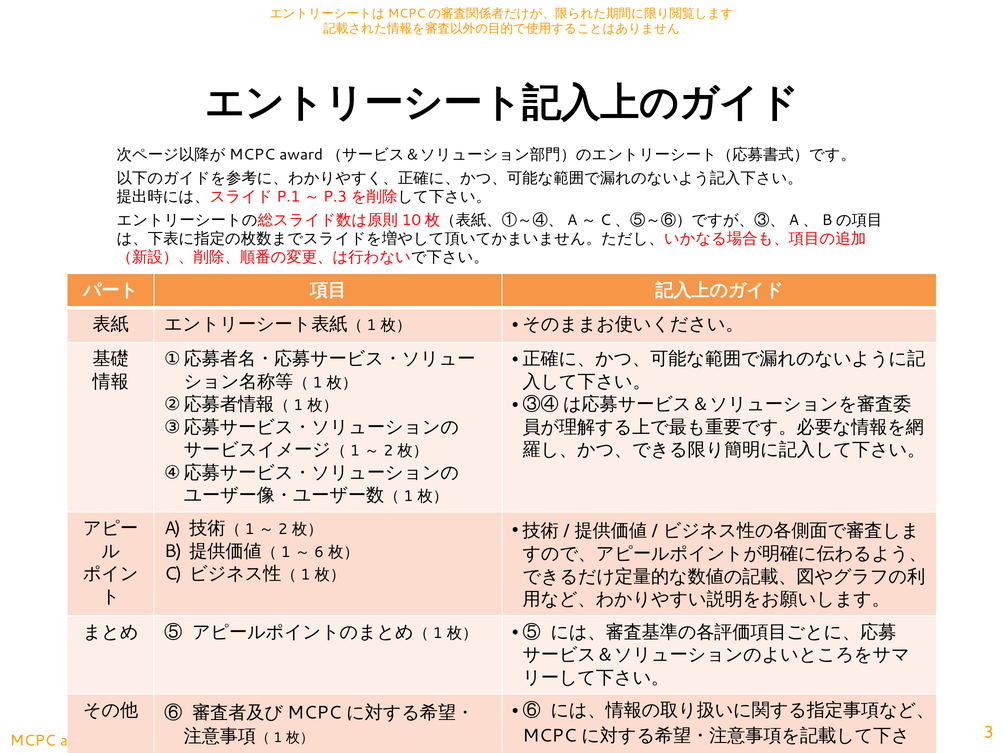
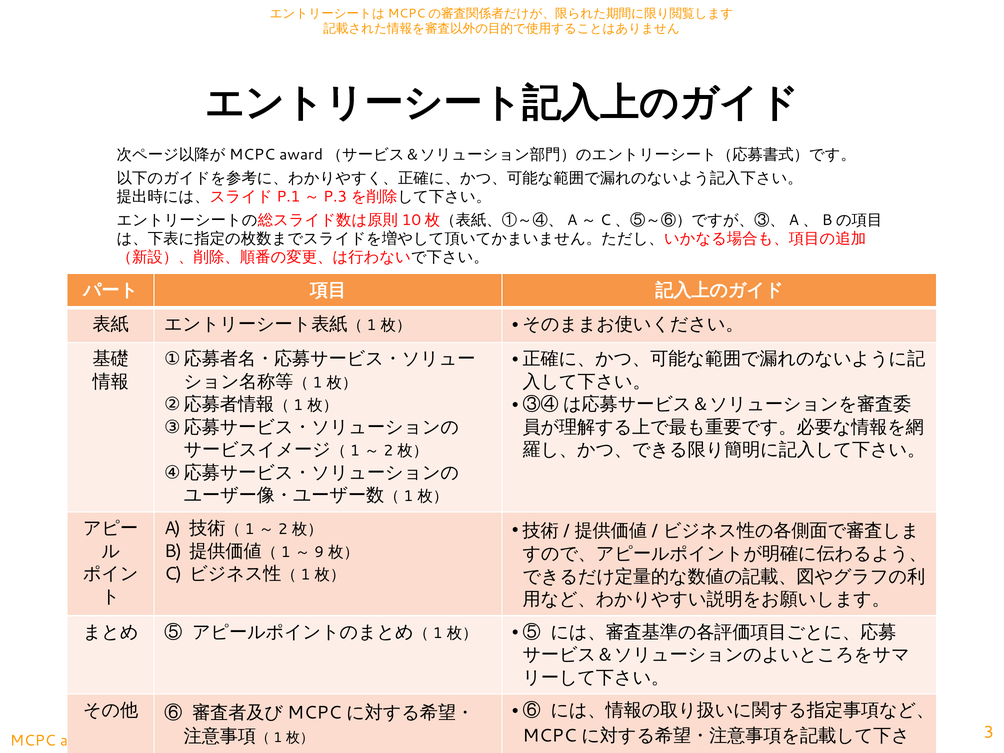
6: 6 -> 9 (319, 552)
